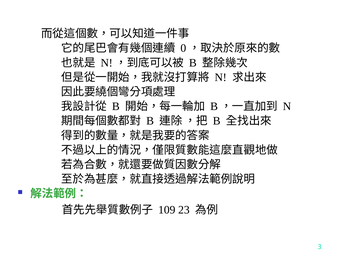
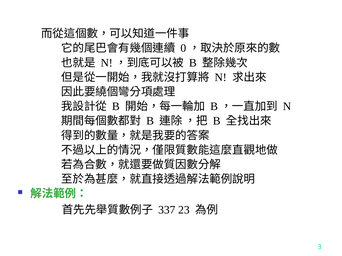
109: 109 -> 337 (167, 210)
